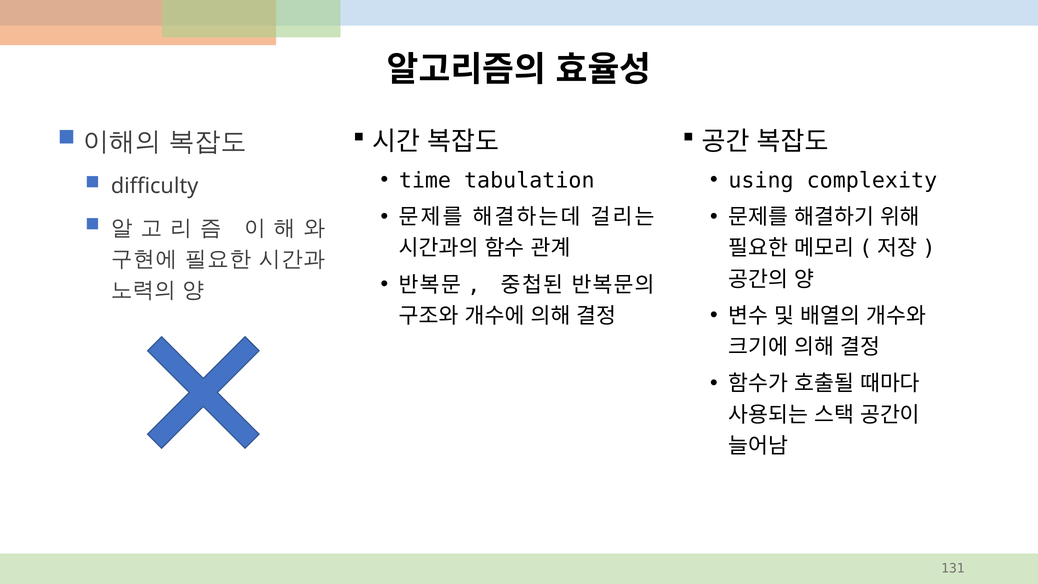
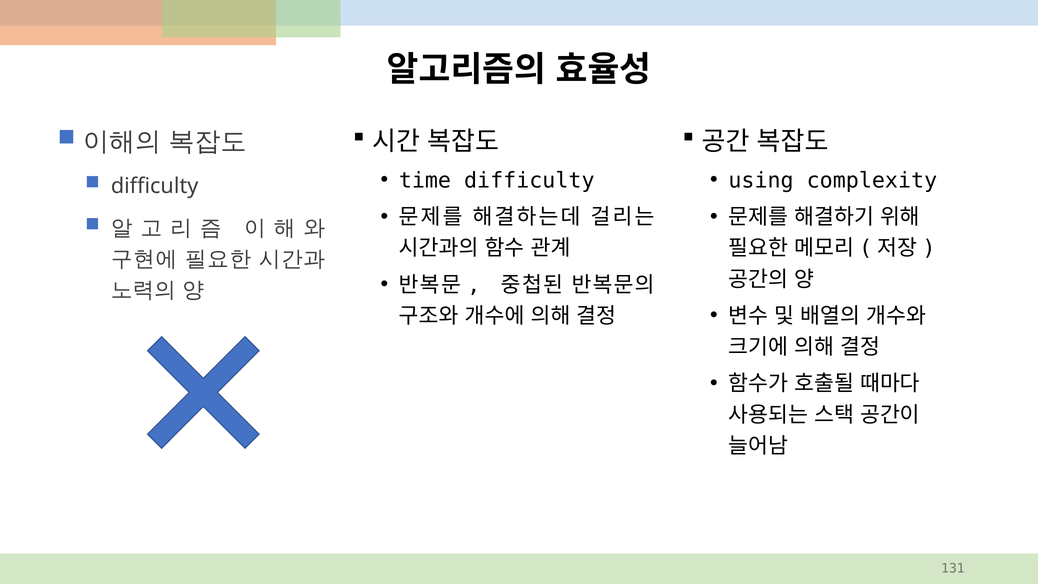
time tabulation: tabulation -> difficulty (529, 181)
